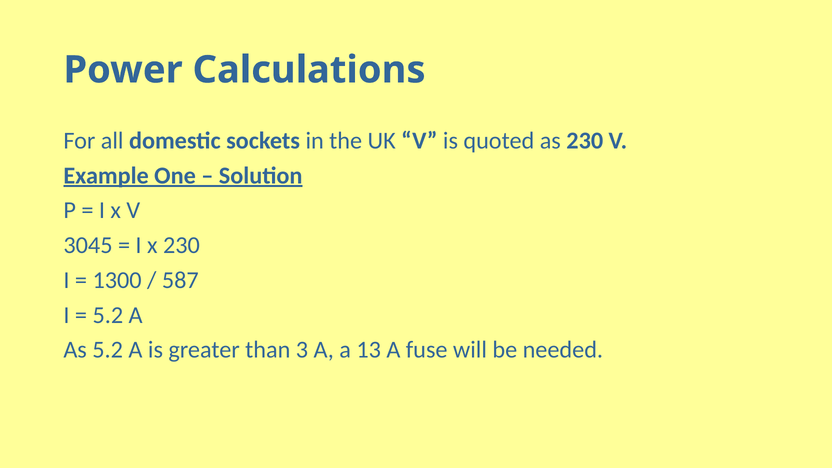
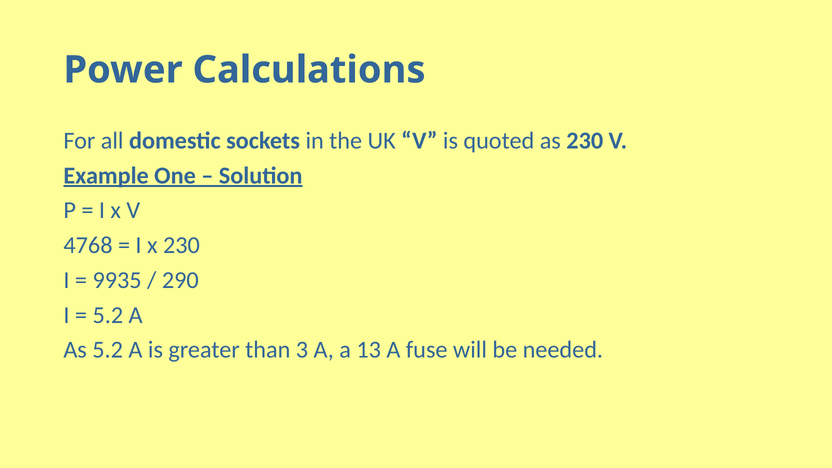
3045: 3045 -> 4768 (88, 245)
1300: 1300 -> 9935 (117, 280)
587: 587 -> 290 (180, 280)
